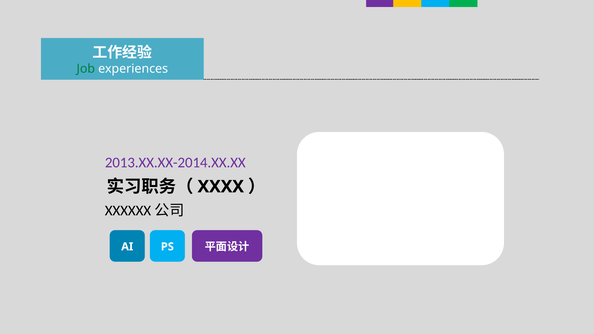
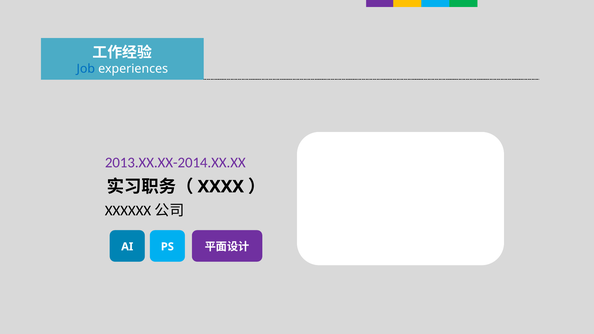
Job colour: green -> blue (86, 69)
